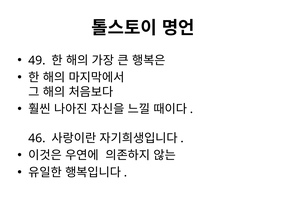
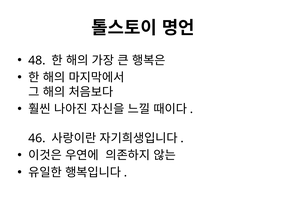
49: 49 -> 48 (37, 61)
